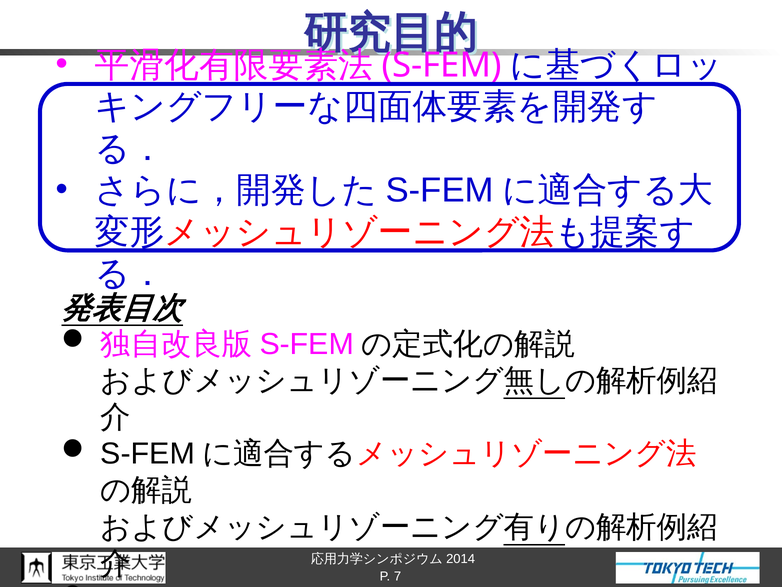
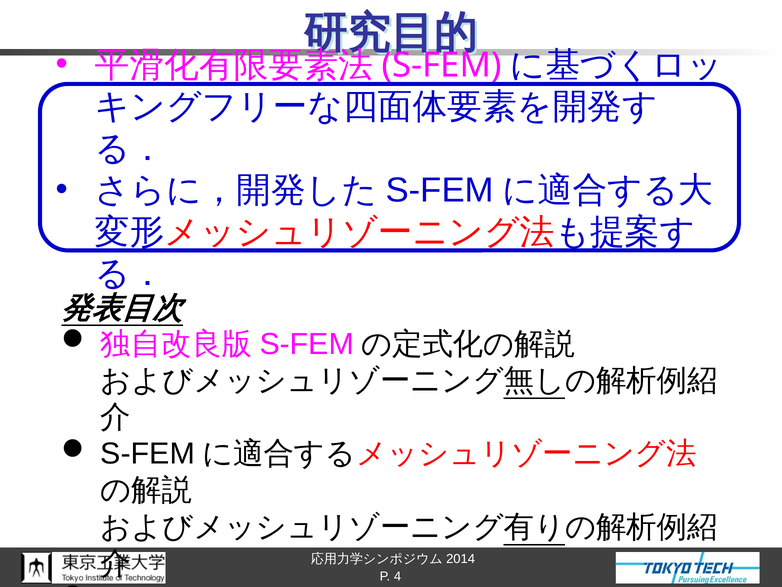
7: 7 -> 4 (398, 576)
